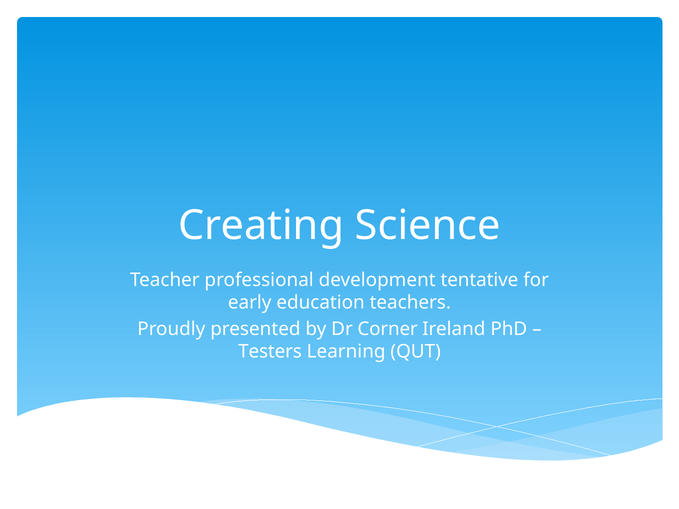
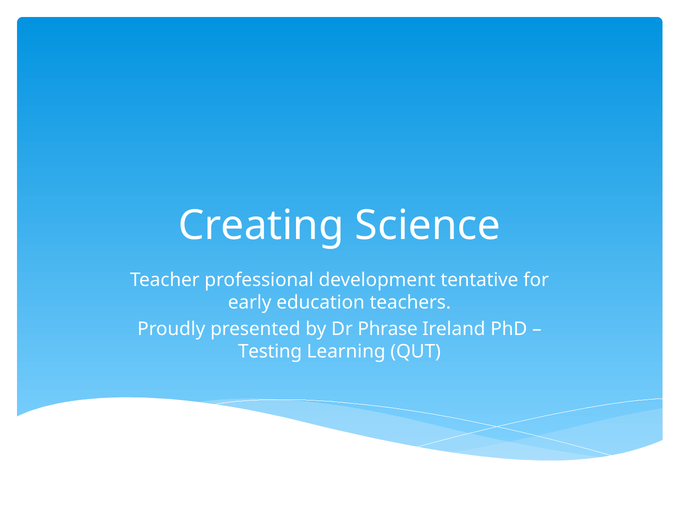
Corner: Corner -> Phrase (388, 329)
Testers: Testers -> Testing (270, 352)
